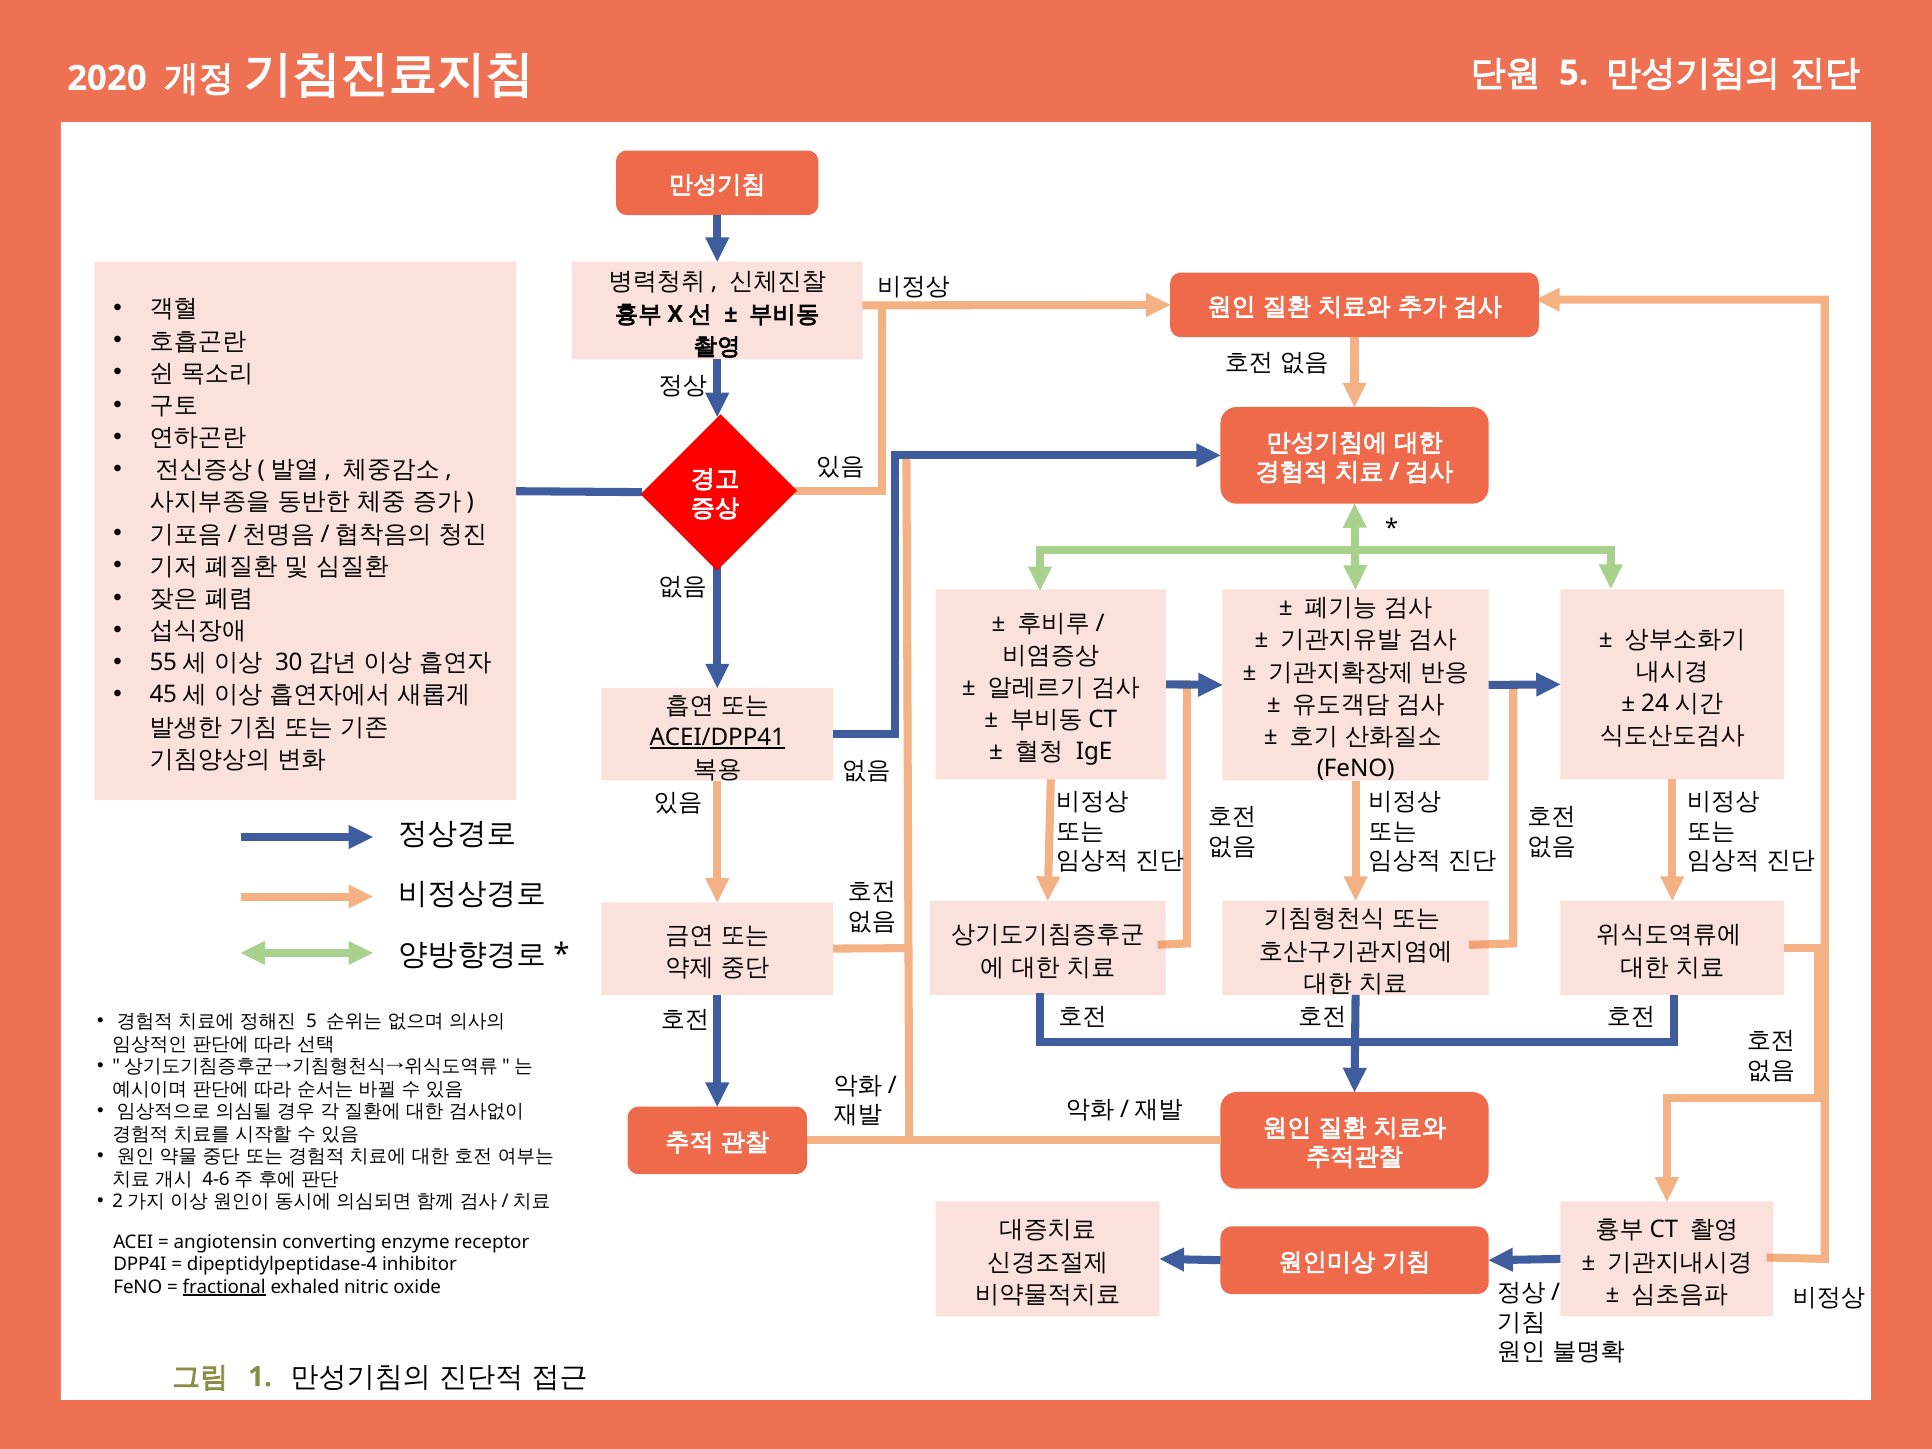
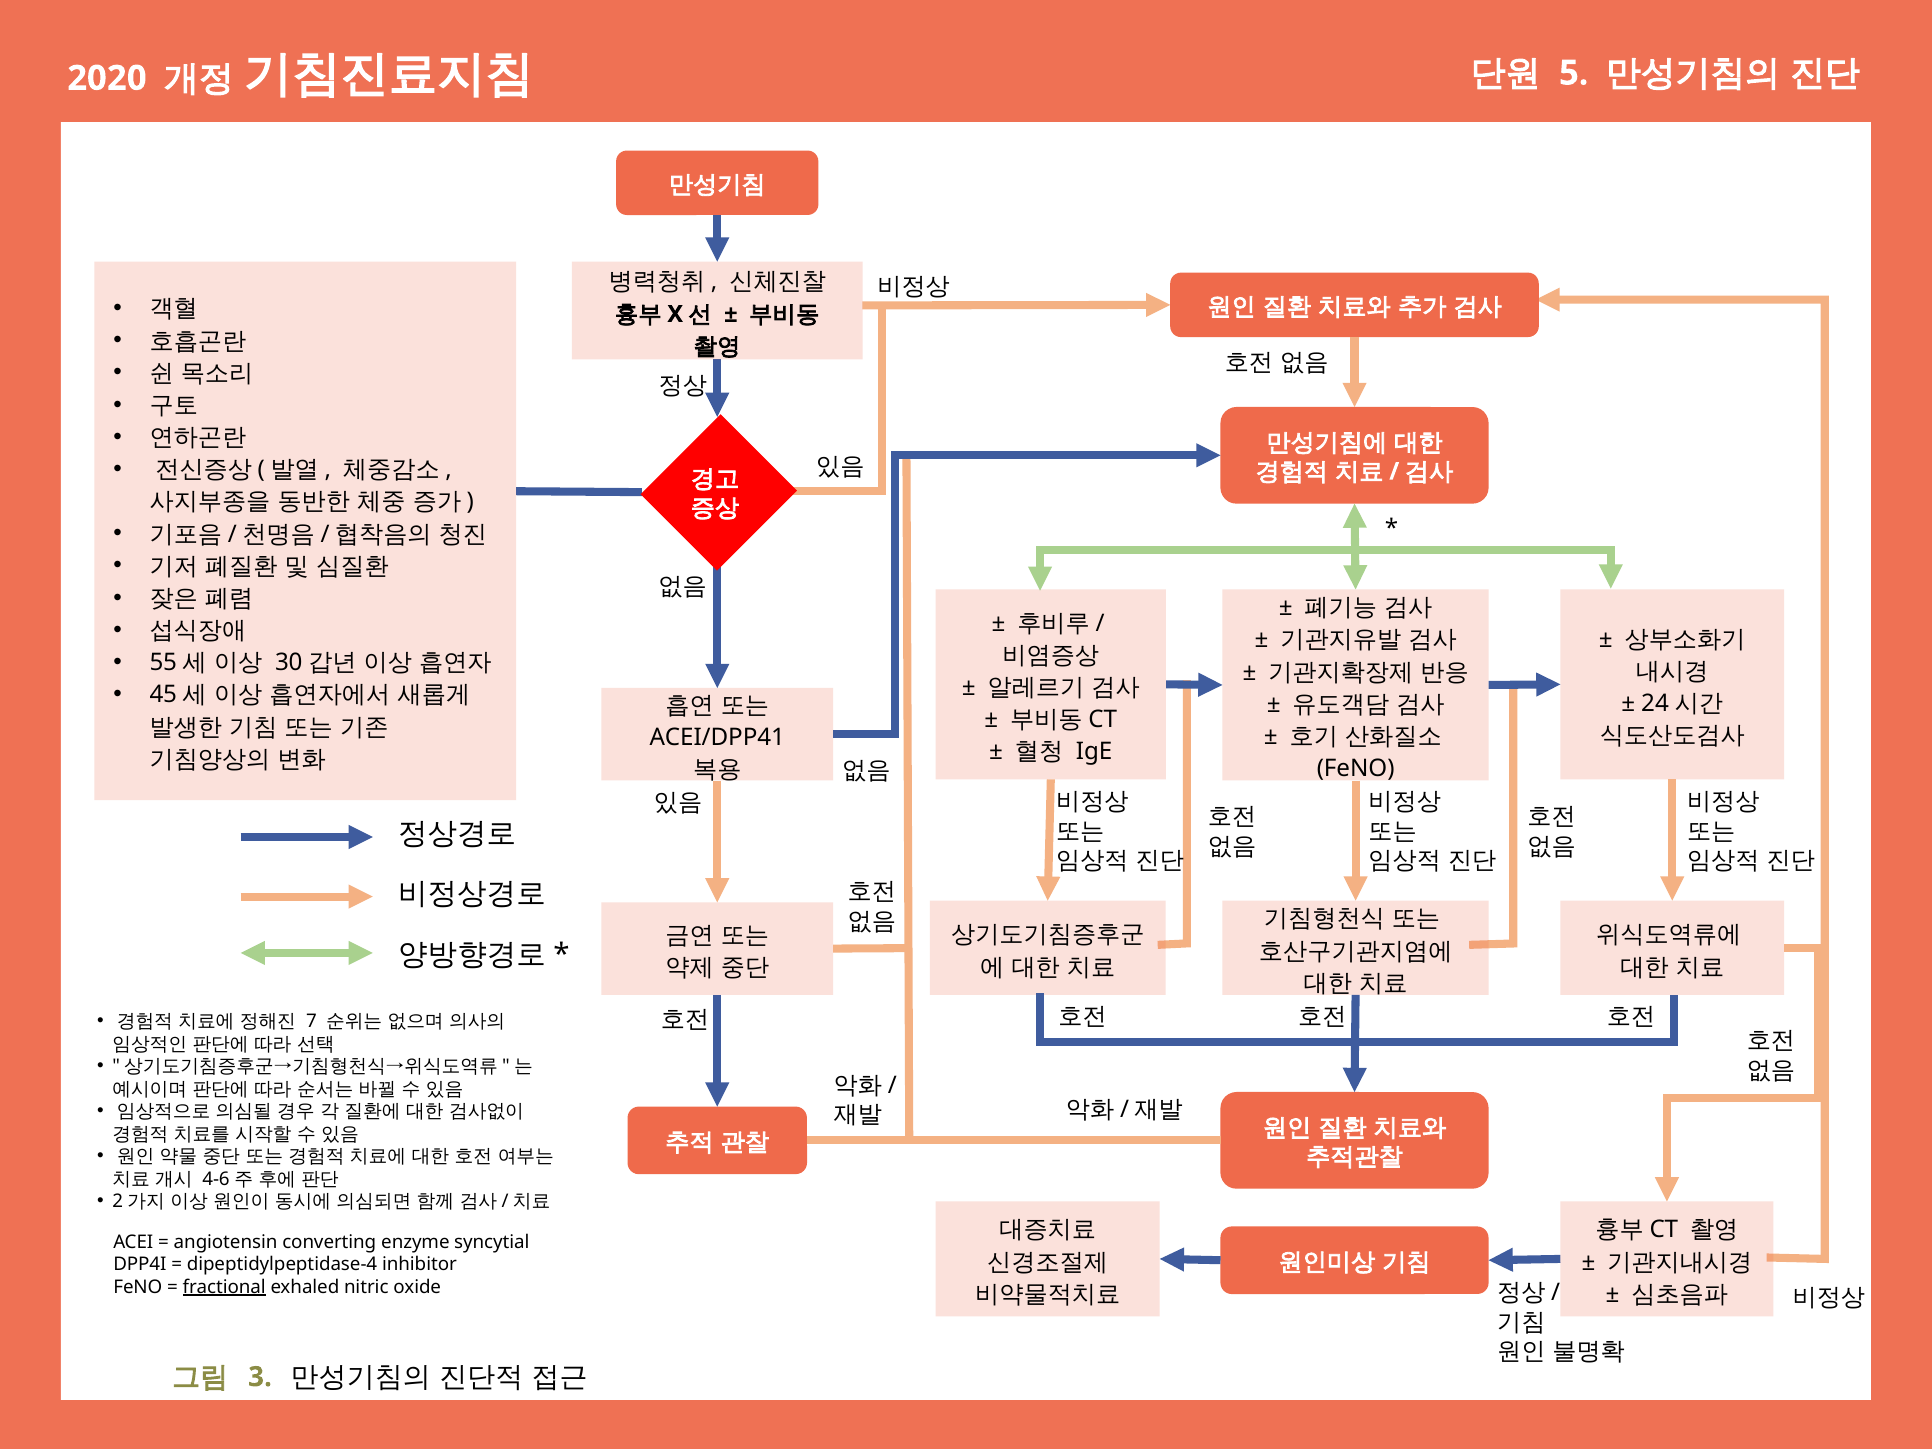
ACEI/DPP41 underline: present -> none (717, 737)
5: 5 -> 7 (312, 1021)
receptor: receptor -> syncytial (492, 1242)
1: 1 -> 3 (260, 1377)
